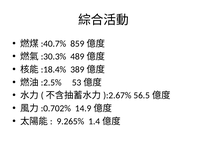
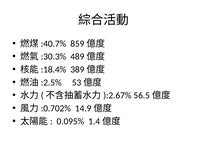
9.265%: 9.265% -> 0.095% (70, 121)
